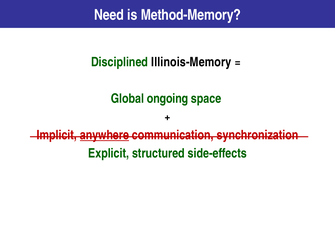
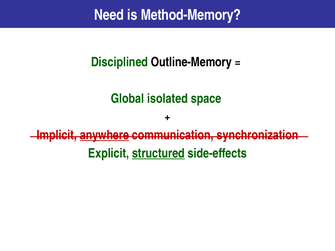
Illinois-Memory: Illinois-Memory -> Outline-Memory (191, 62)
ongoing: ongoing -> isolated (167, 99)
structured underline: none -> present (158, 153)
